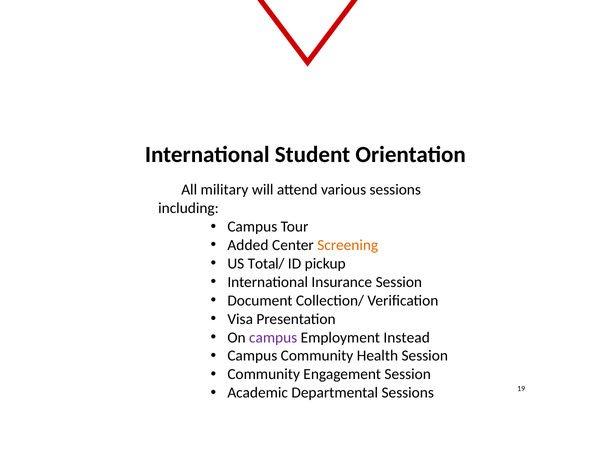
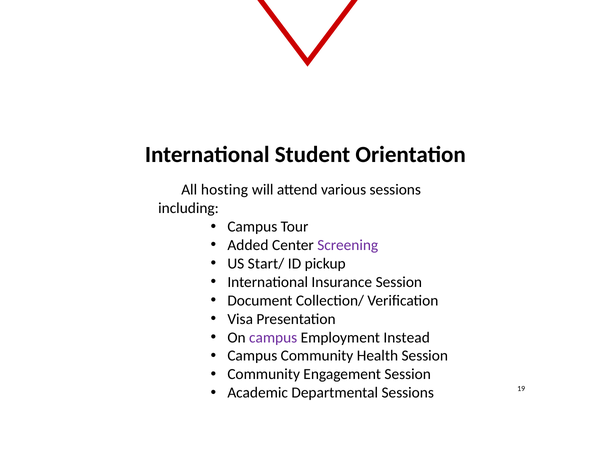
military: military -> hosting (224, 190)
Screening colour: orange -> purple (348, 245)
Total/: Total/ -> Start/ (266, 264)
